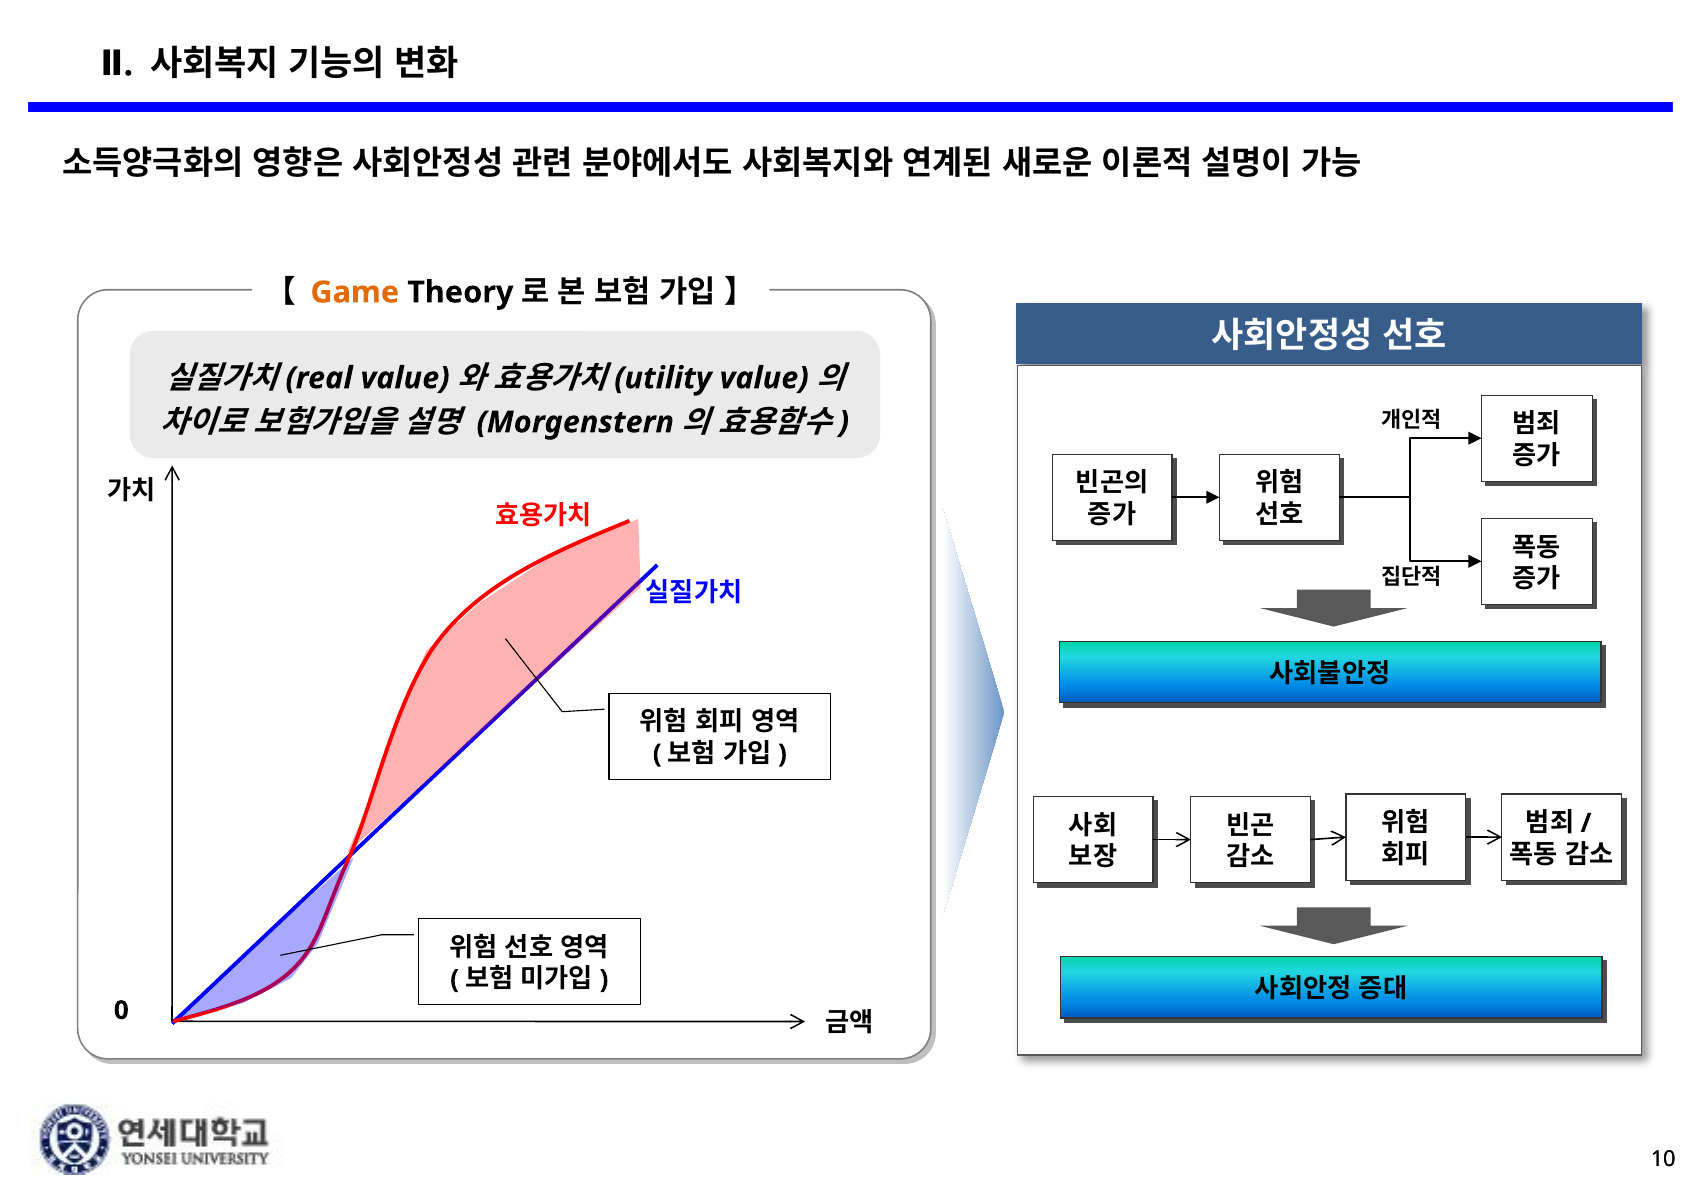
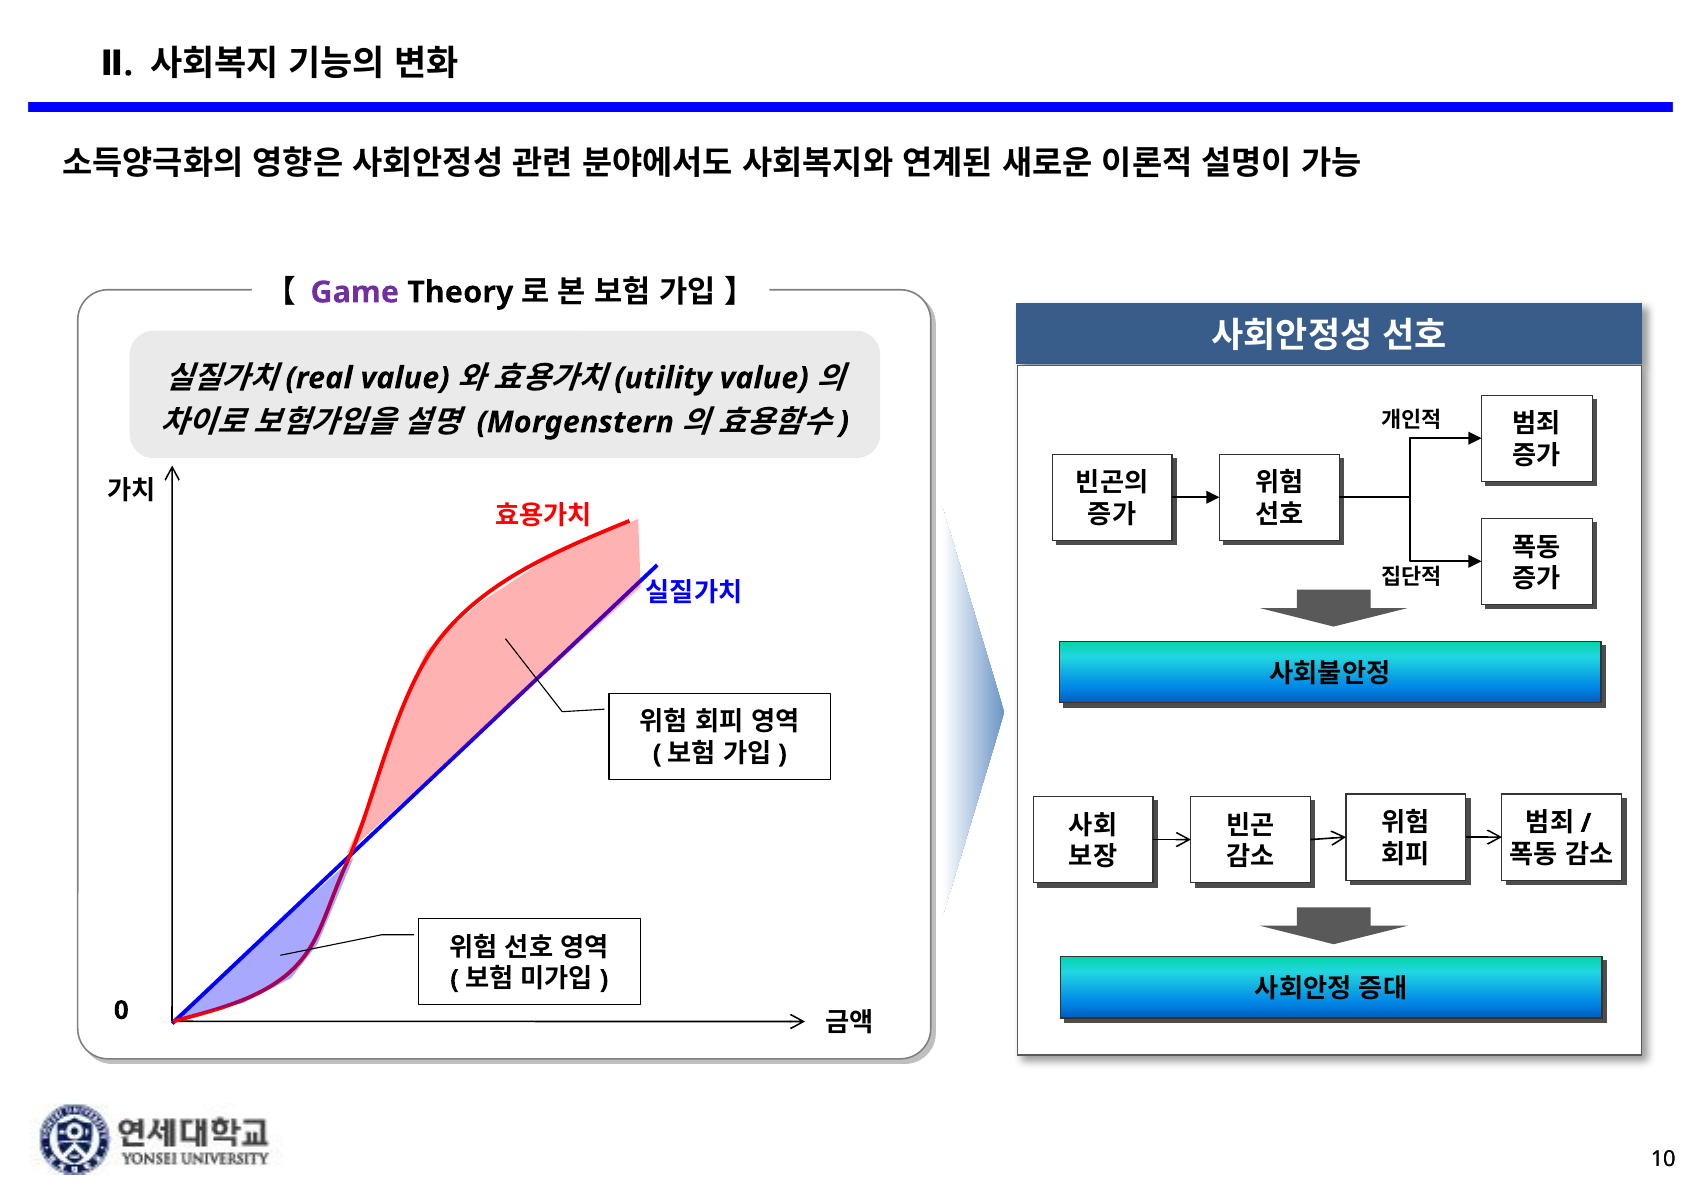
Game colour: orange -> purple (355, 292)
